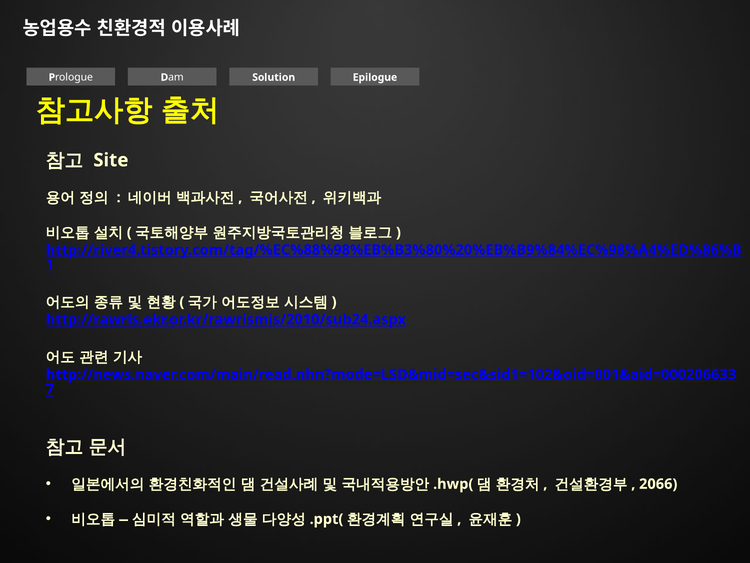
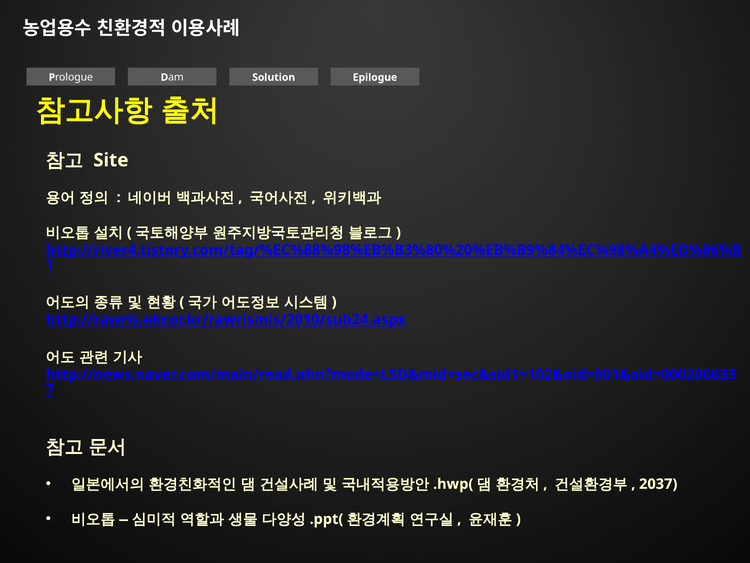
2066: 2066 -> 2037 (658, 484)
